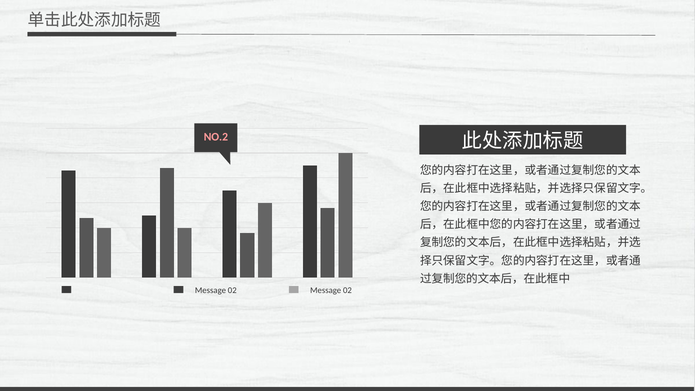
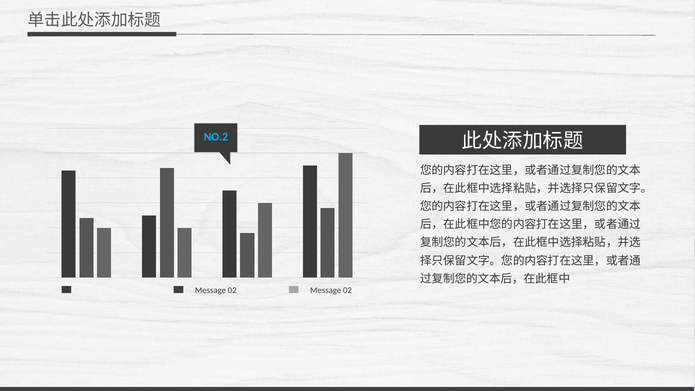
NO.2 colour: pink -> light blue (216, 137)
